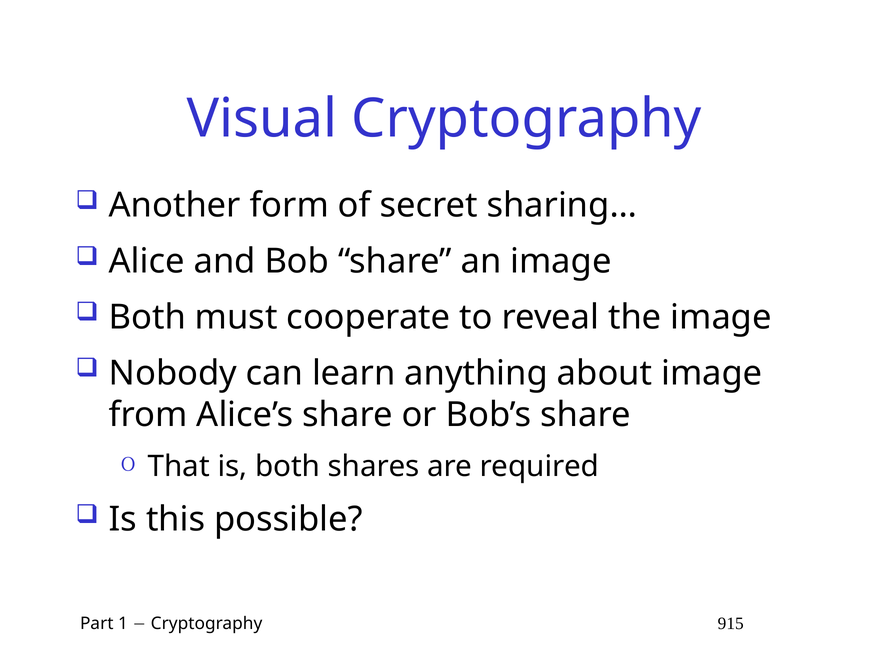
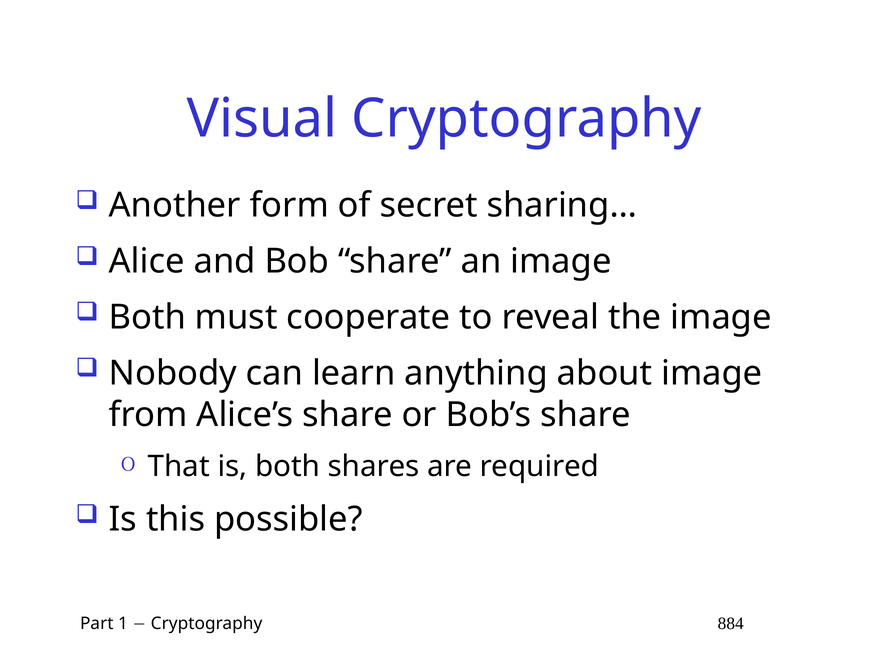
915: 915 -> 884 (731, 624)
